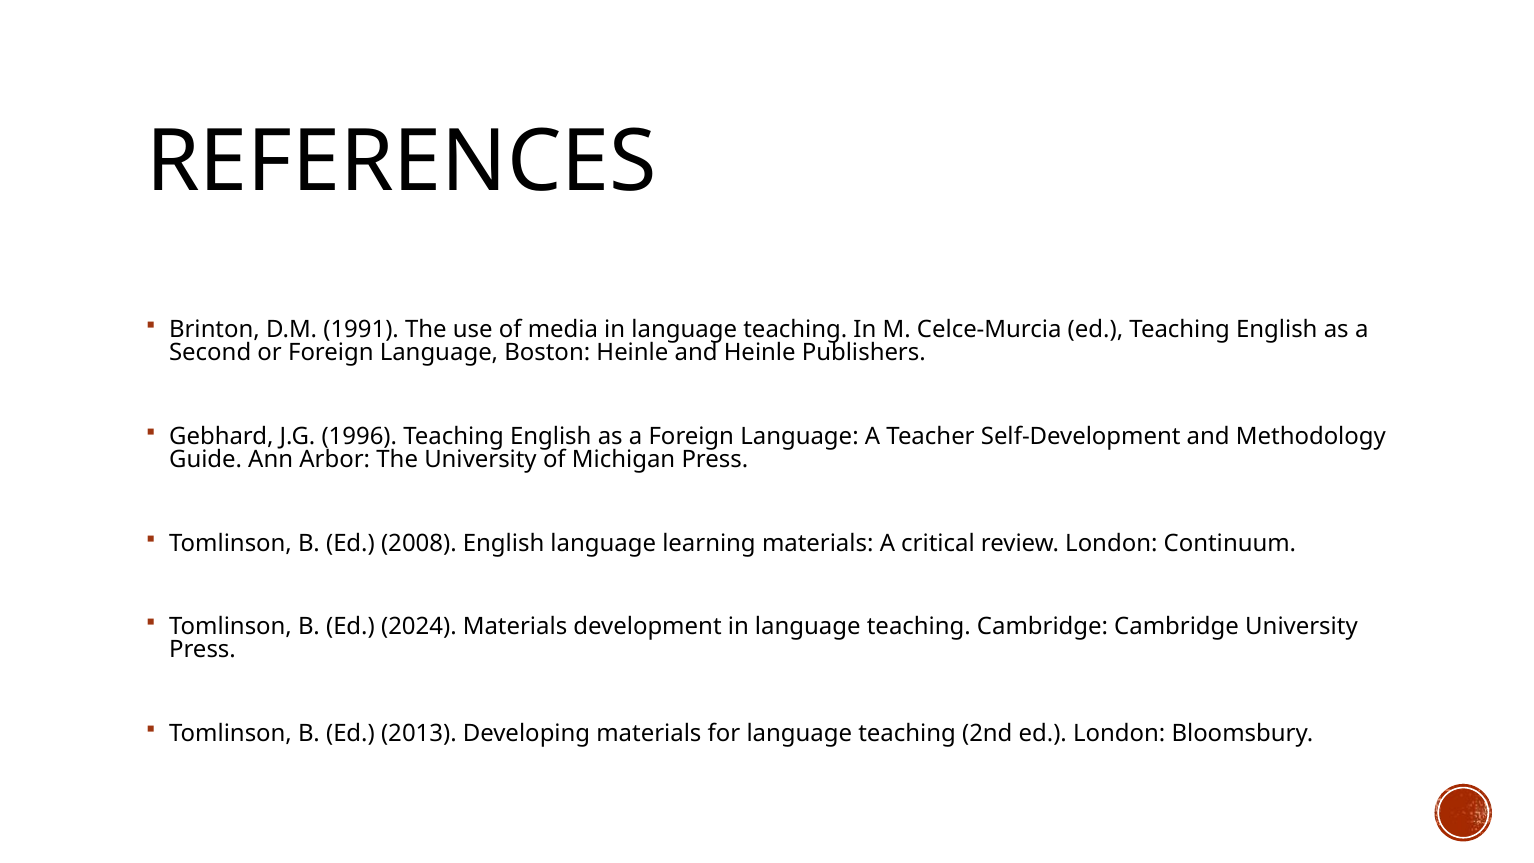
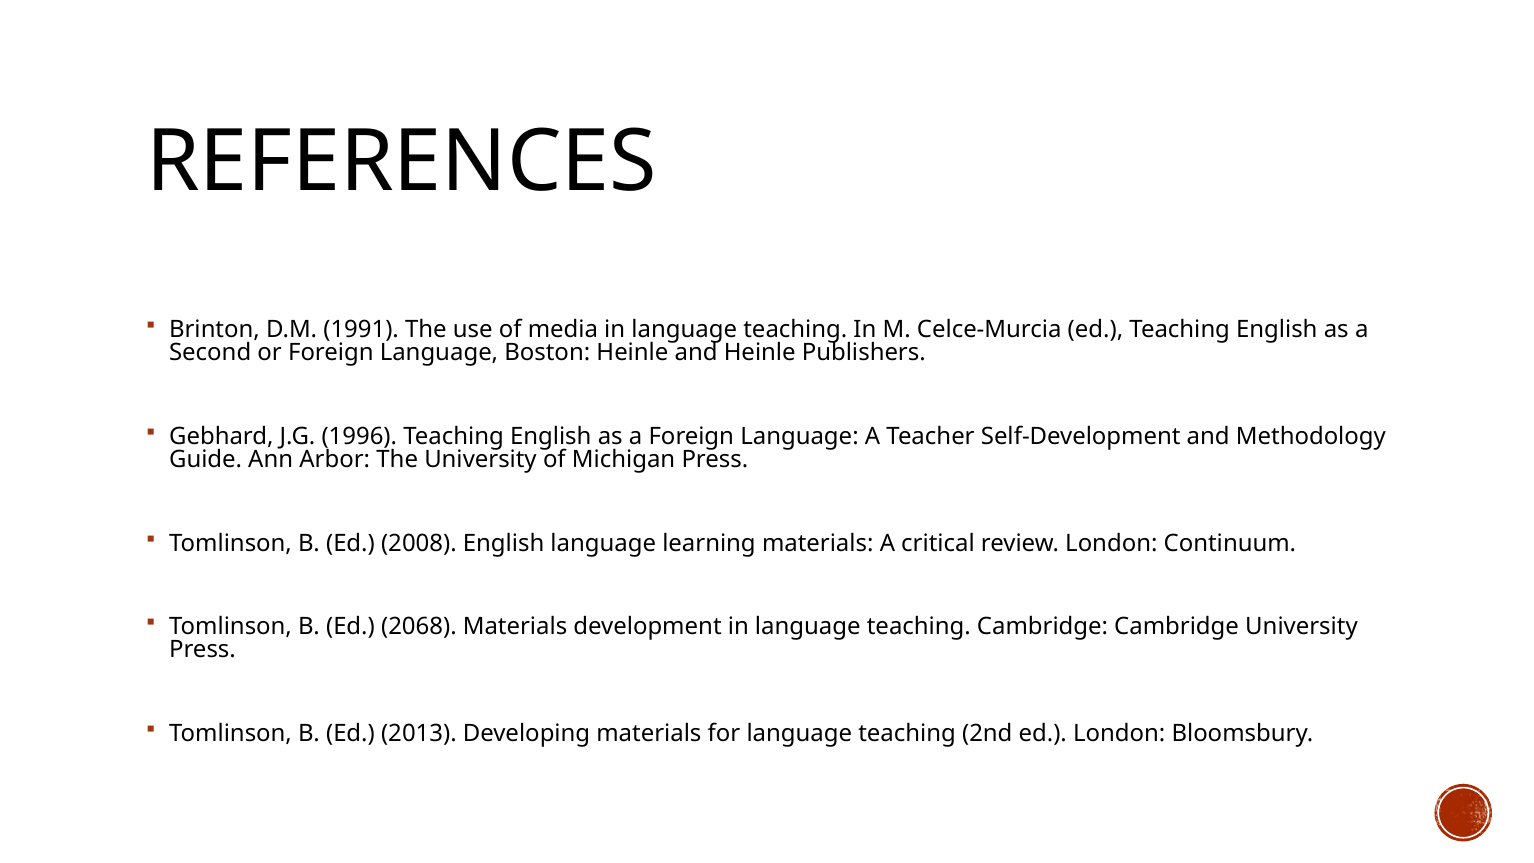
2024: 2024 -> 2068 (419, 627)
